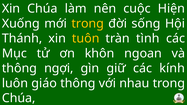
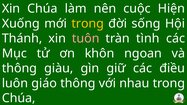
tuôn colour: yellow -> pink (86, 38)
ngợi: ngợi -> giàu (59, 68)
kính: kính -> điều (172, 68)
